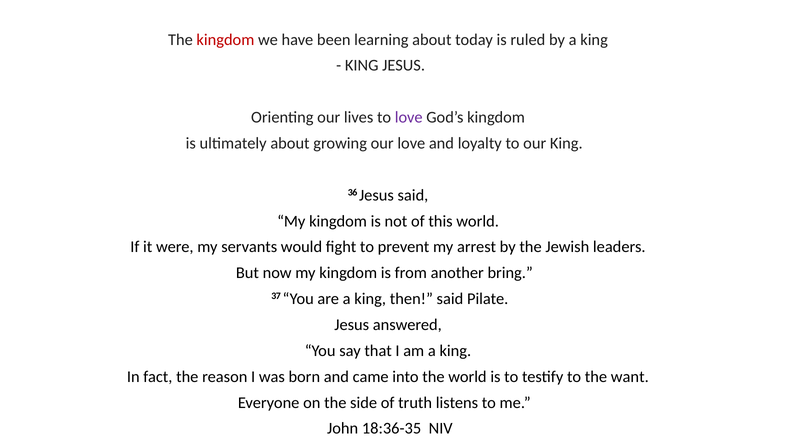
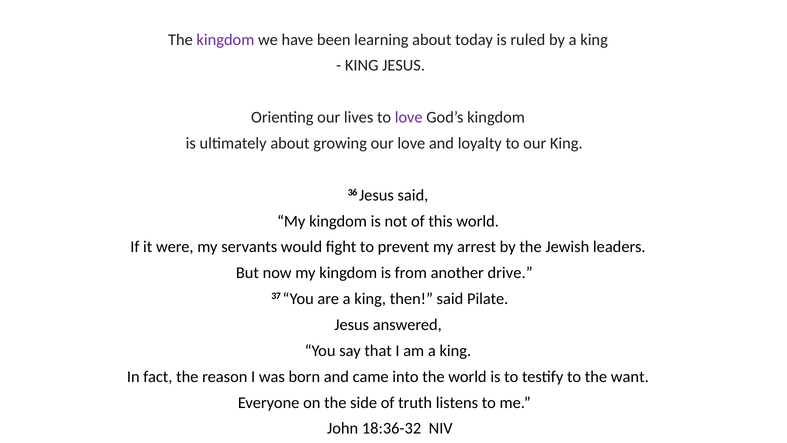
kingdom colour: red -> purple (225, 40)
bring: bring -> drive (510, 273)
18:36-35: 18:36-35 -> 18:36-32 (392, 428)
